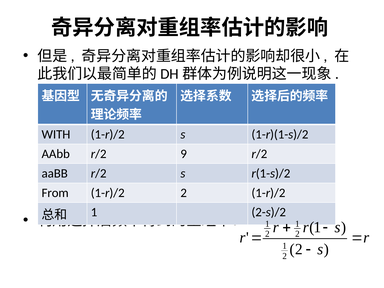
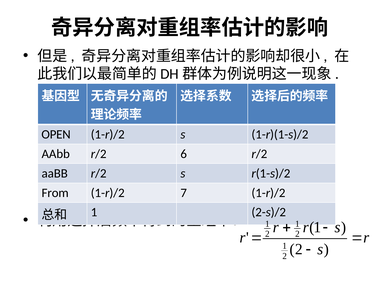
WITH: WITH -> OPEN (56, 134)
9: 9 -> 6 (184, 154)
1-r)/2 2: 2 -> 7 (184, 193)
